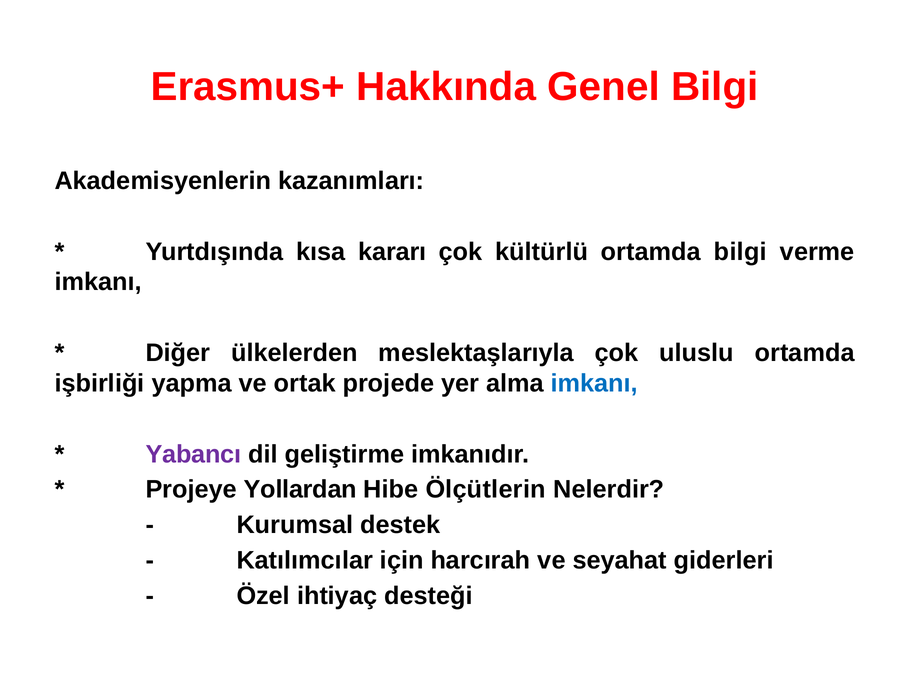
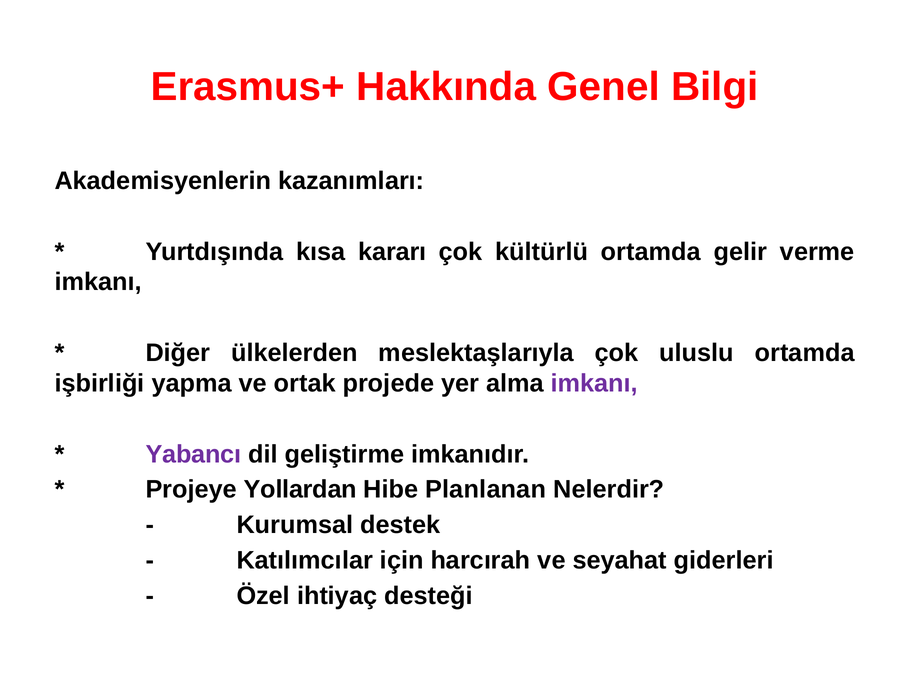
ortamda bilgi: bilgi -> gelir (740, 252)
imkanı colour: blue -> purple (594, 383)
Ölçütlerin: Ölçütlerin -> Planlanan (486, 489)
